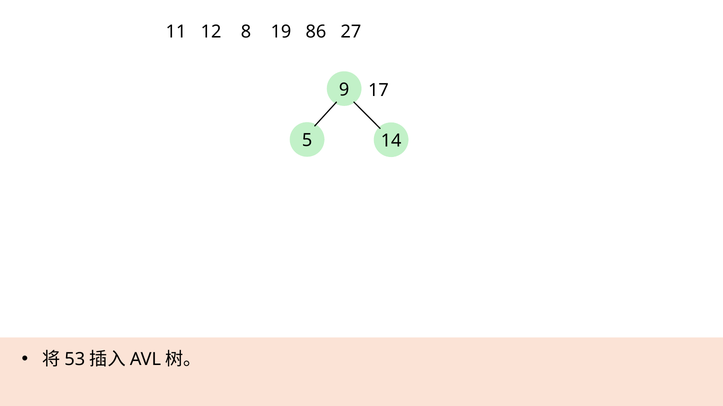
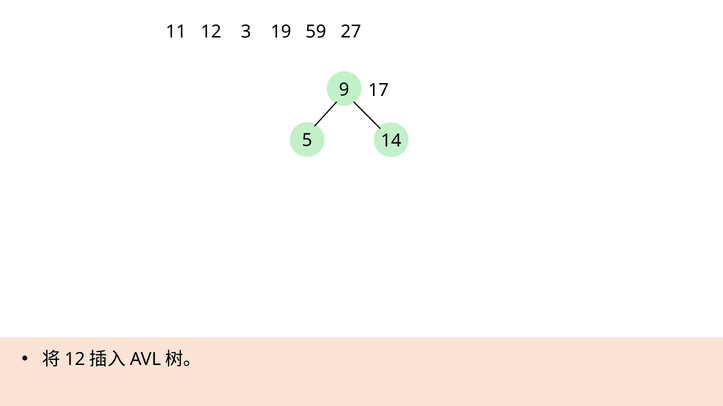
8: 8 -> 3 (246, 32)
86: 86 -> 59 (316, 32)
53: 53 -> 12 (75, 360)
